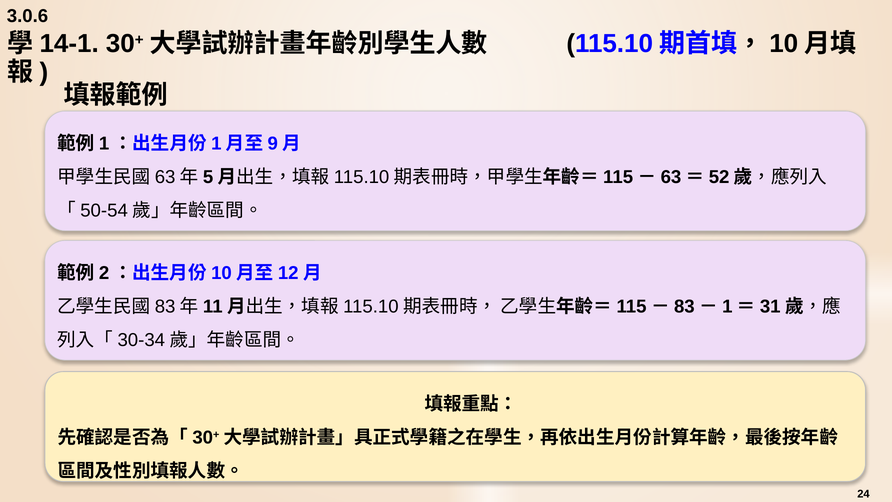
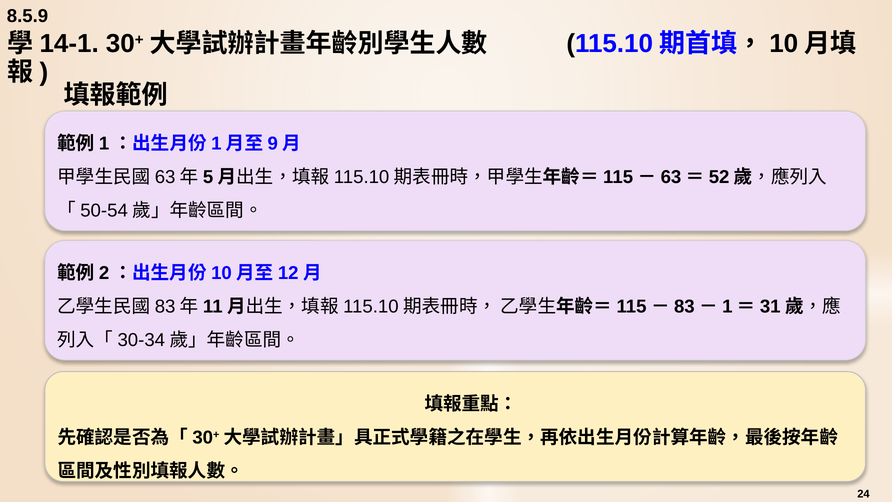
3.0.6: 3.0.6 -> 8.5.9 (27, 16)
